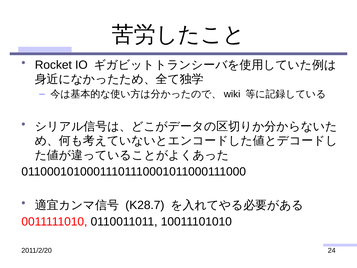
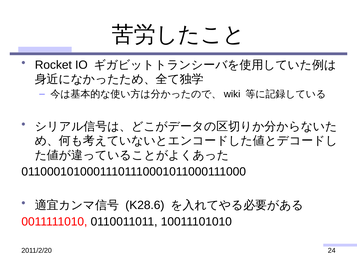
K28.7: K28.7 -> K28.6 (145, 205)
